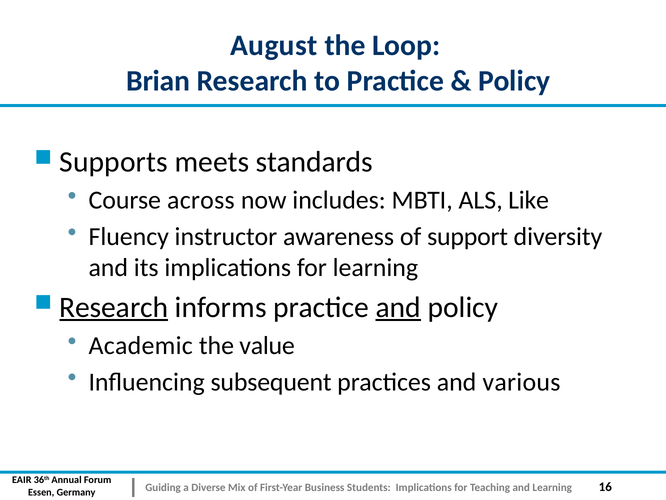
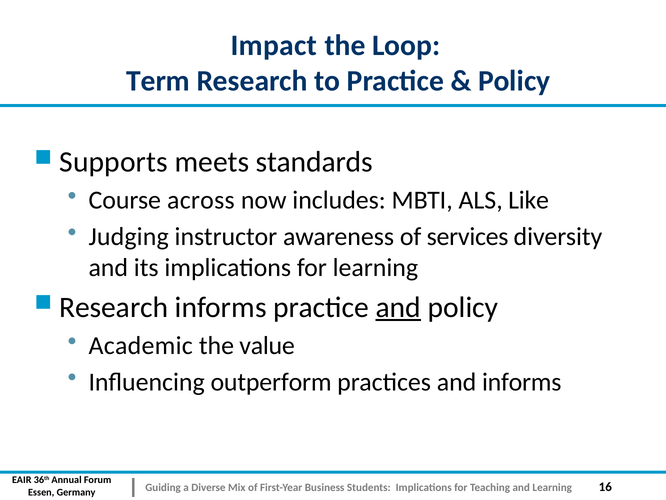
August: August -> Impact (274, 45)
Brian: Brian -> Term (158, 81)
Fluency: Fluency -> Judging (129, 236)
support: support -> services (468, 236)
Research underline: present -> none (114, 307)
subsequent: subsequent -> outperform (271, 382)
and various: various -> informs (522, 382)
